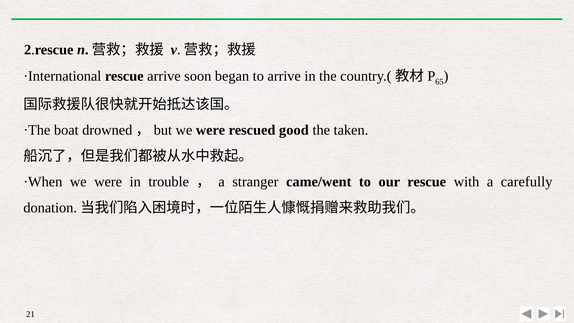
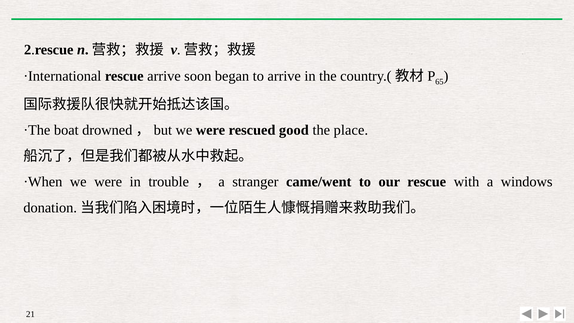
taken: taken -> place (351, 130)
carefully: carefully -> windows (527, 182)
